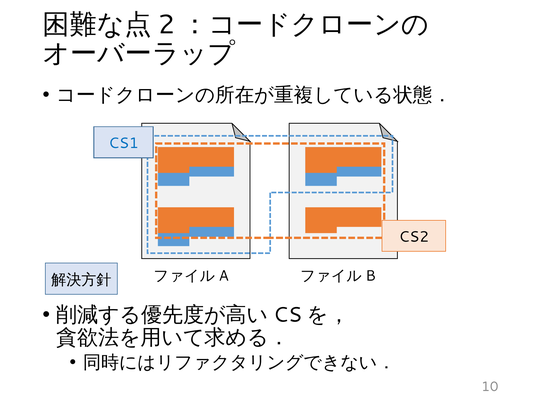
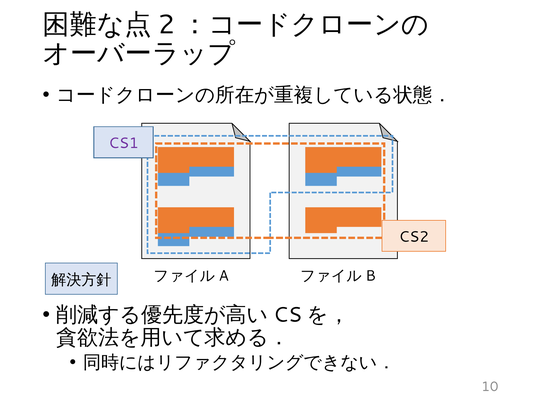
CS1 colour: blue -> purple (123, 143)
